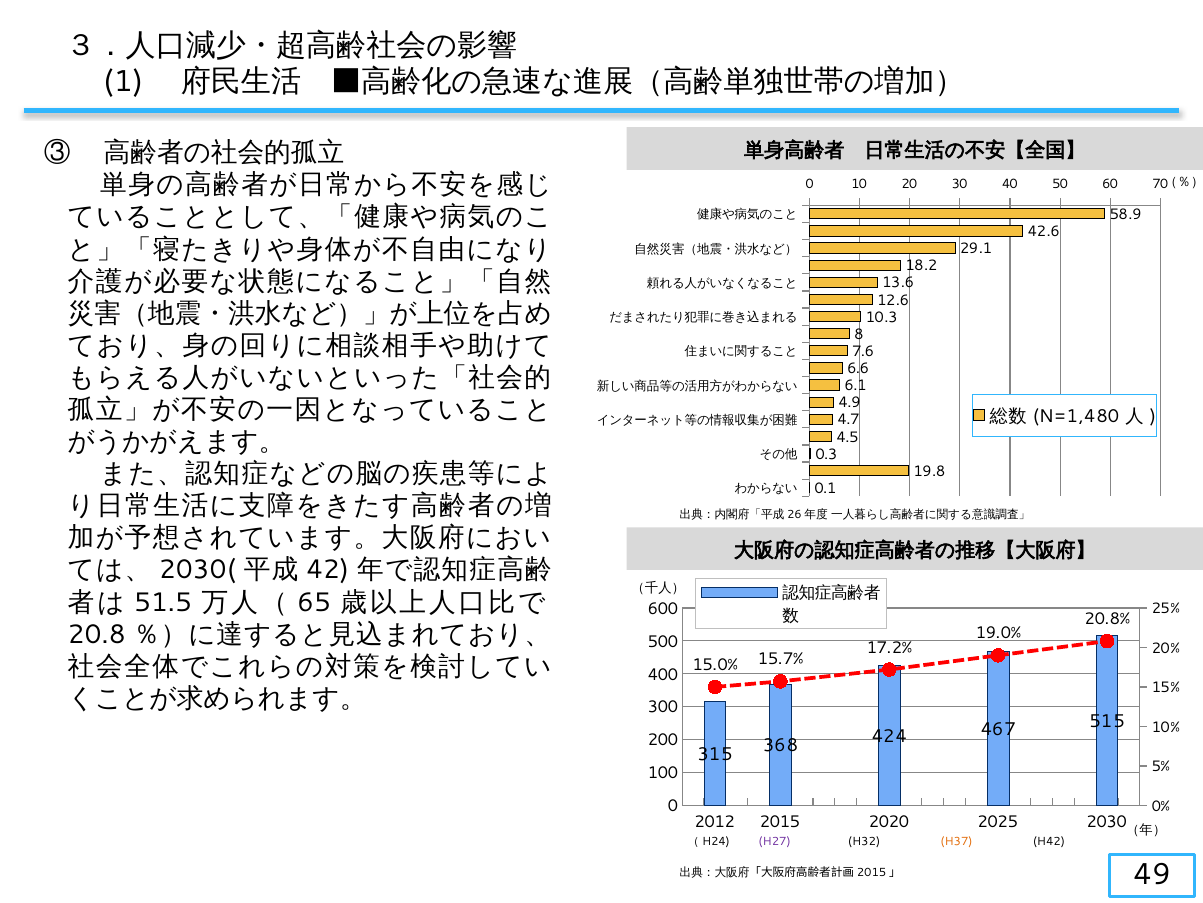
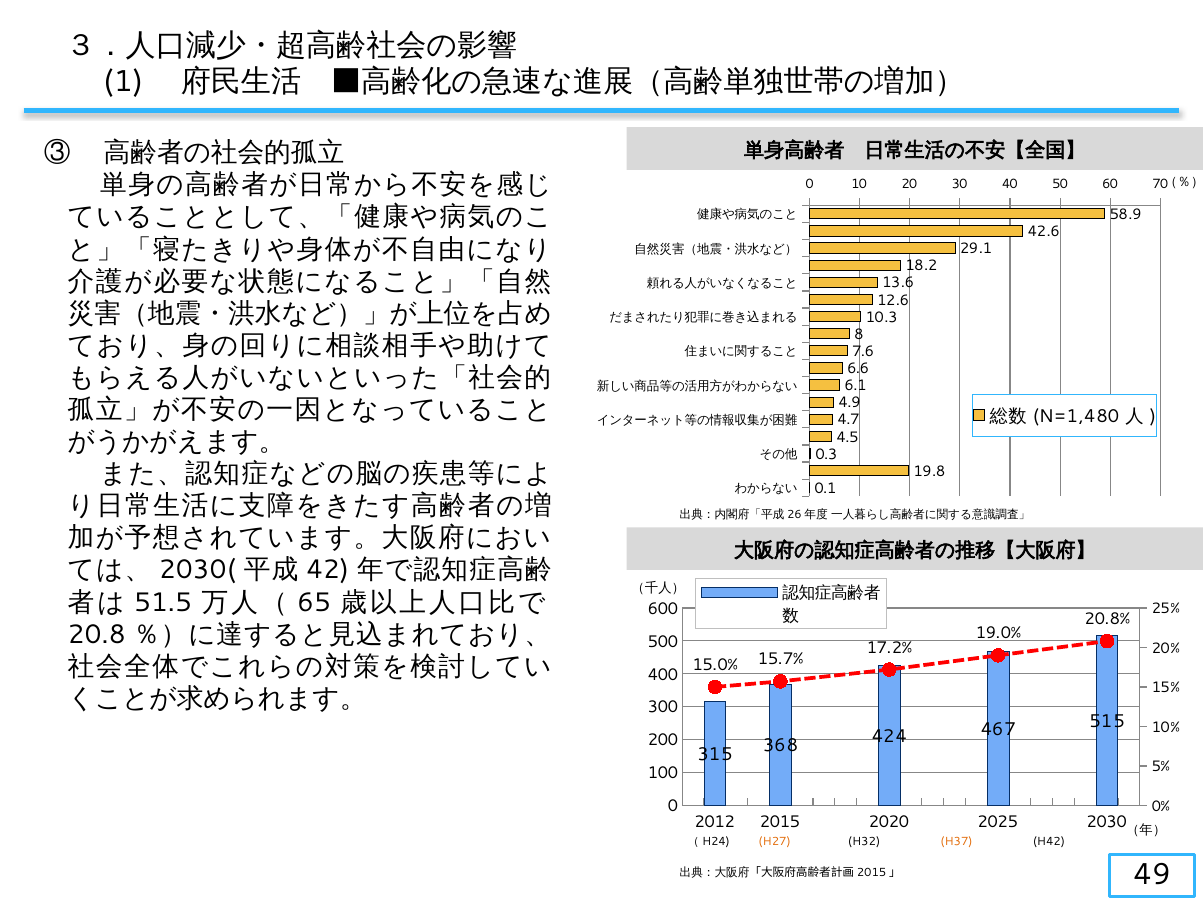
H27 colour: purple -> orange (775, 841)
